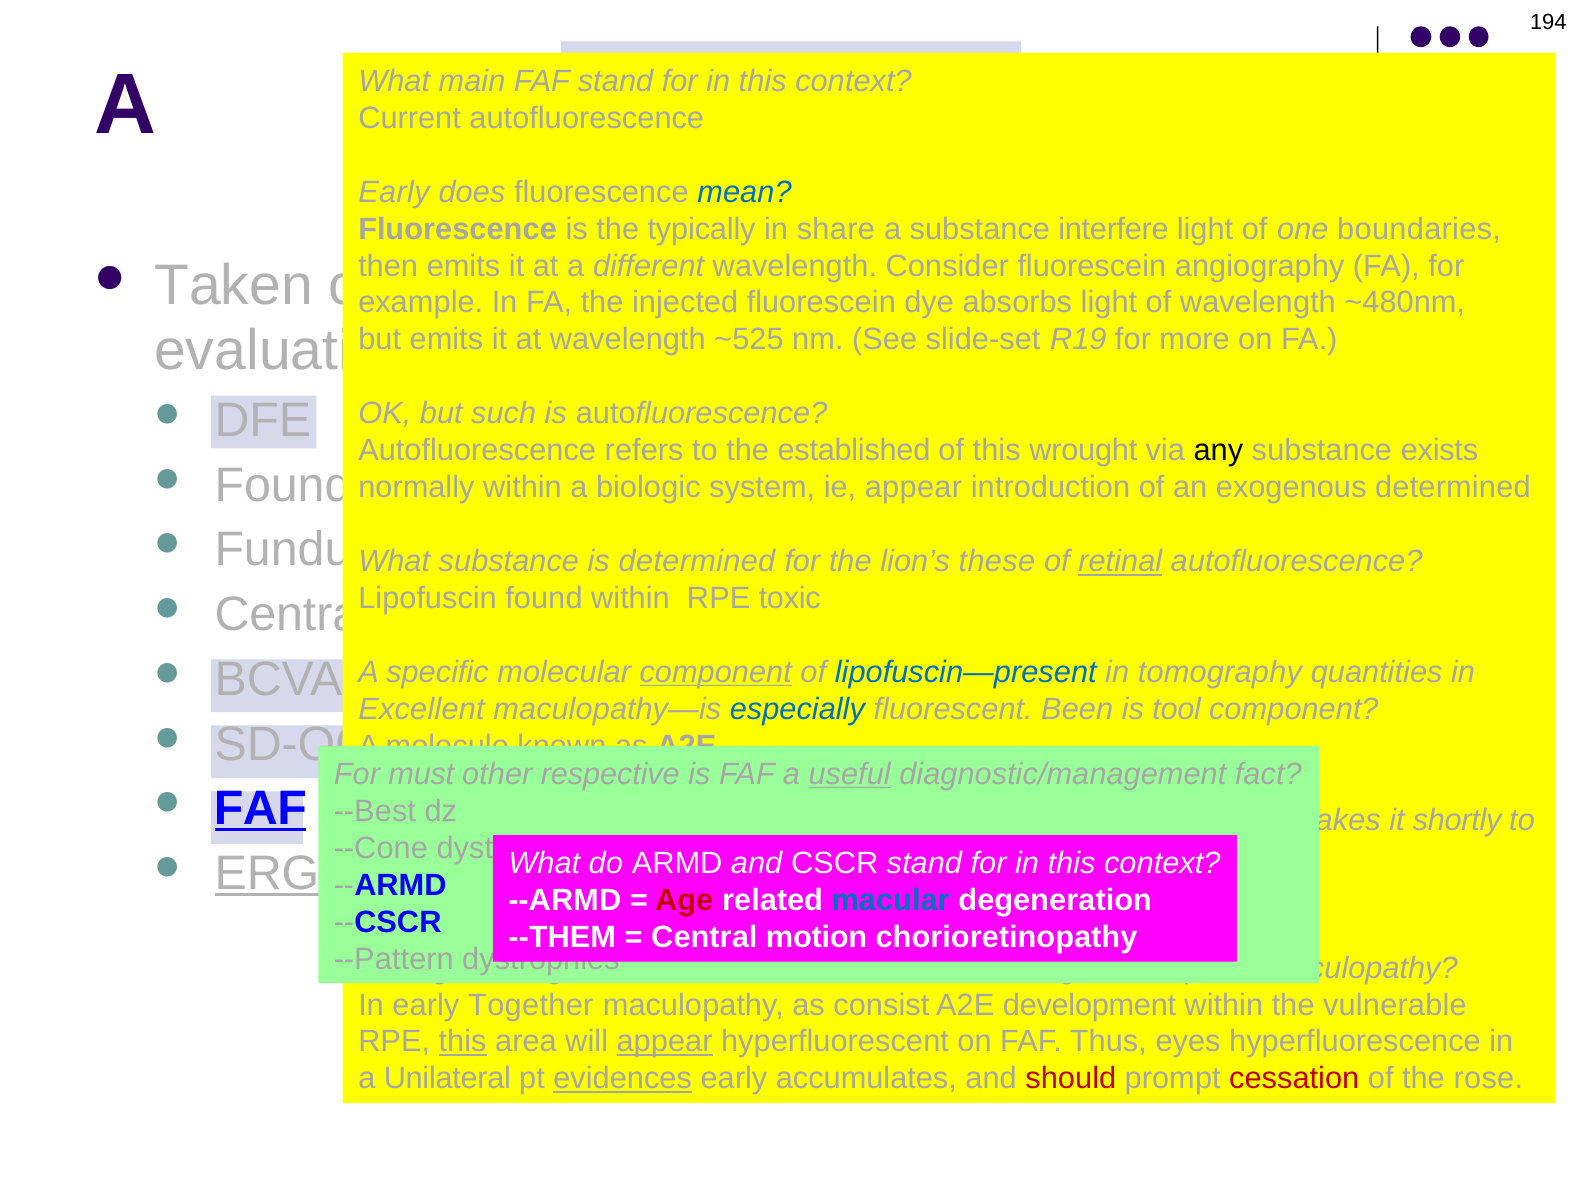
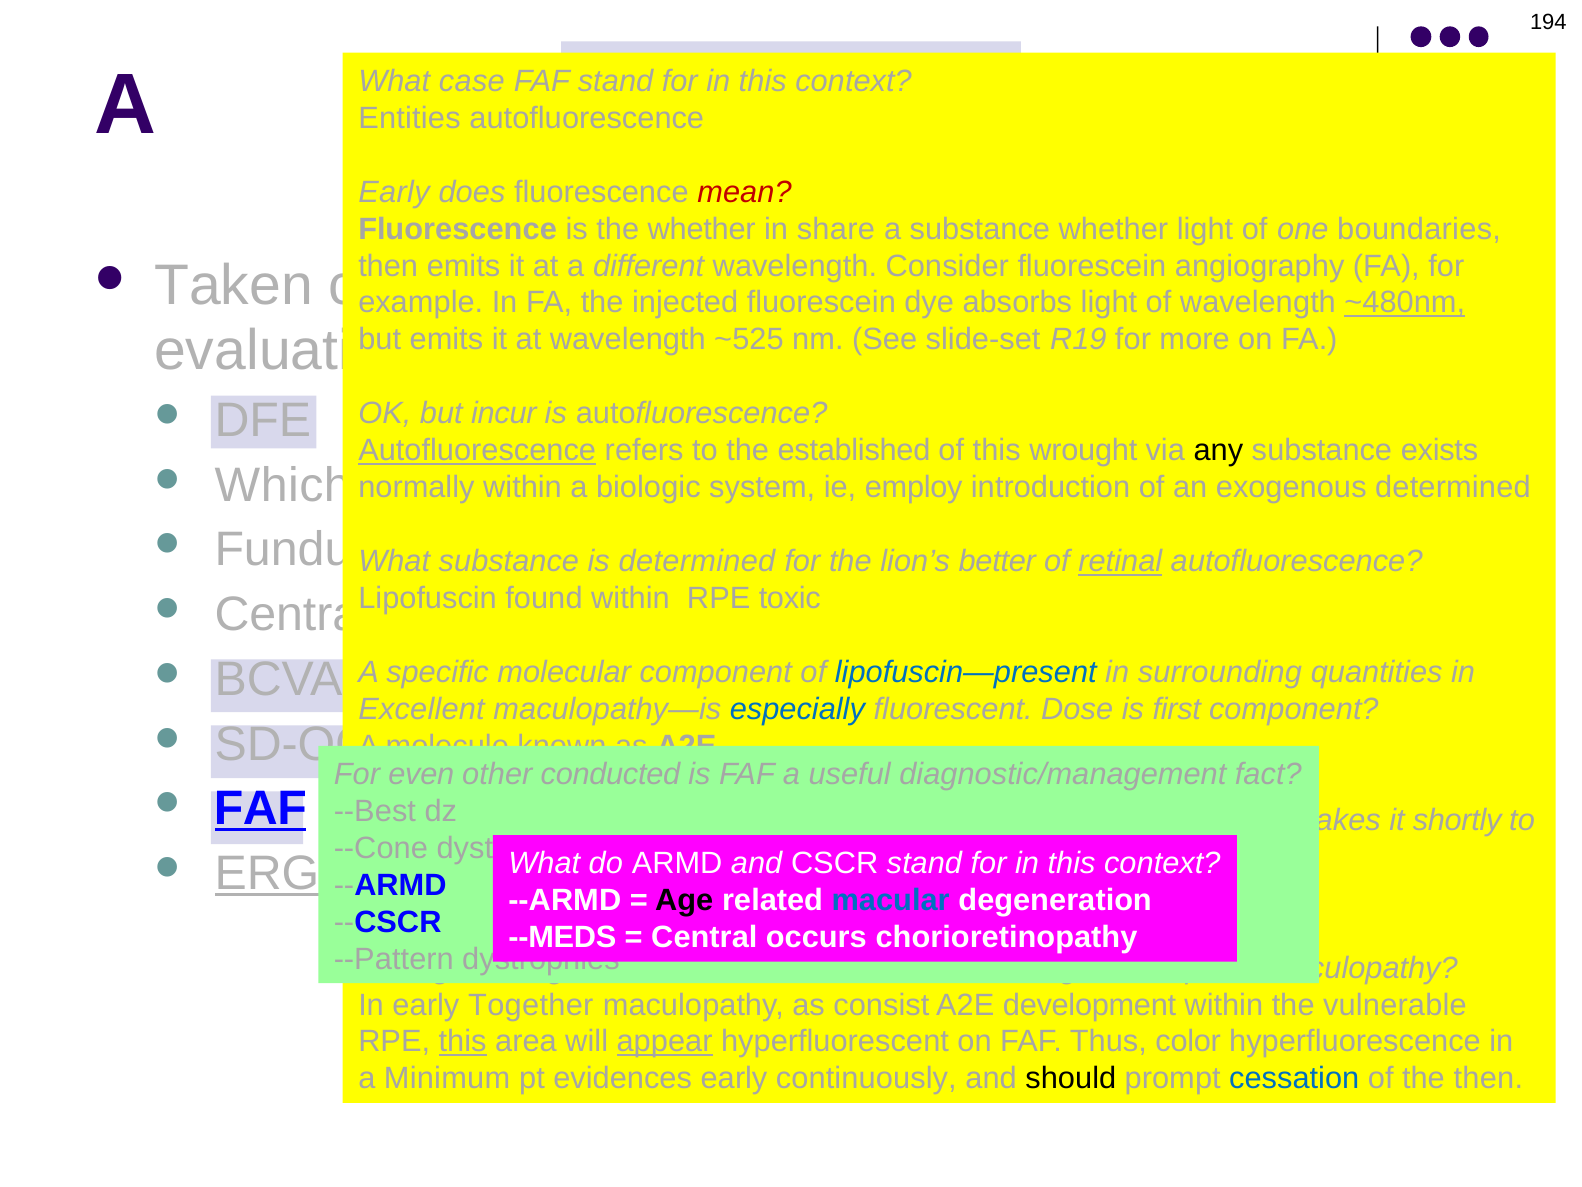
main: main -> case (472, 81)
Current: Current -> Entities (409, 118)
mean colour: blue -> red (745, 192)
the typically: typically -> whether (702, 229)
substance interfere: interfere -> whether (1113, 229)
~480nm underline: none -> present (1405, 303)
such: such -> incur (504, 413)
Autofluorescence underline: none -> present (477, 450)
Found: Found -> Which (283, 485)
appear: appear -> employ (914, 487)
these: these -> better (997, 561)
component underline: present -> none (716, 672)
tomography: tomography -> surrounding (1220, 672)
Been: Been -> Dose (1077, 709)
tool: tool -> first (1177, 709)
must: must -> even (421, 774)
respective: respective -> conducted (610, 774)
useful underline: present -> none (850, 774)
Age colour: red -> black (684, 900)
--THEM: --THEM -> --MEDS (562, 937)
motion: motion -> occurs (816, 937)
eyes: eyes -> color (1188, 1041)
Unilateral: Unilateral -> Minimum (447, 1078)
evidences underline: present -> none (623, 1078)
accumulates: accumulates -> continuously (866, 1078)
should colour: red -> black (1071, 1078)
cessation colour: red -> blue (1294, 1078)
the rose: rose -> then (1488, 1078)
